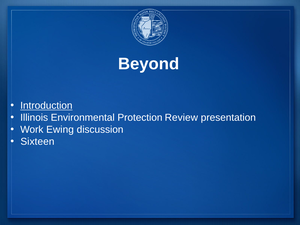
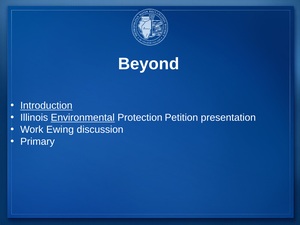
Environmental underline: none -> present (83, 118)
Review: Review -> Petition (181, 118)
Sixteen: Sixteen -> Primary (38, 142)
